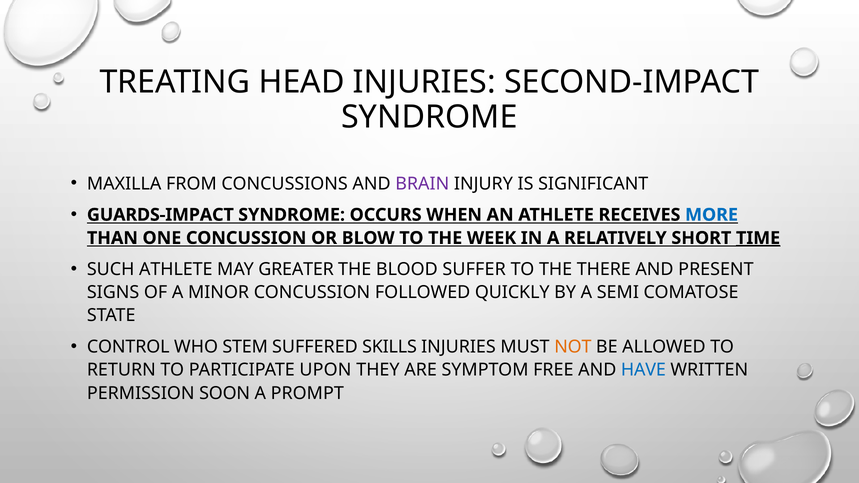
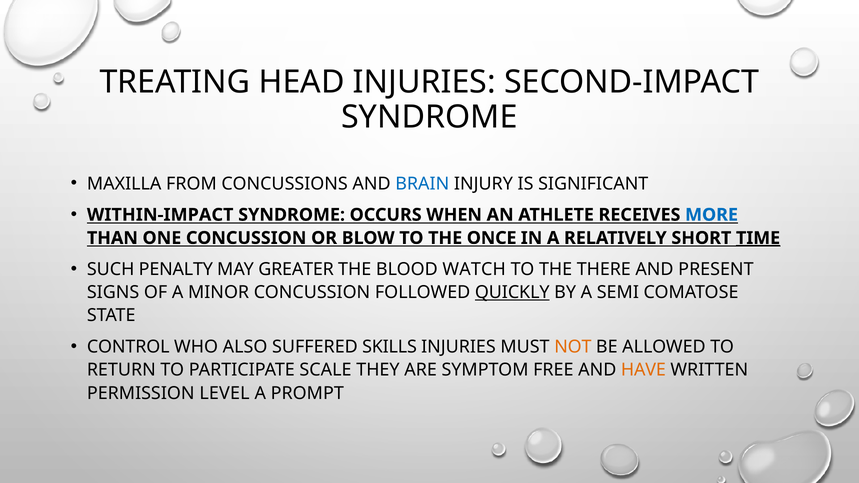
BRAIN colour: purple -> blue (422, 184)
GUARDS-IMPACT: GUARDS-IMPACT -> WITHIN-IMPACT (160, 215)
WEEK: WEEK -> ONCE (492, 238)
SUCH ATHLETE: ATHLETE -> PENALTY (176, 269)
SUFFER: SUFFER -> WATCH (474, 269)
QUICKLY underline: none -> present (512, 292)
STEM: STEM -> ALSO (245, 347)
UPON: UPON -> SCALE (326, 370)
HAVE colour: blue -> orange (643, 370)
SOON: SOON -> LEVEL (224, 393)
